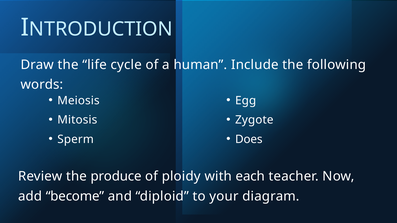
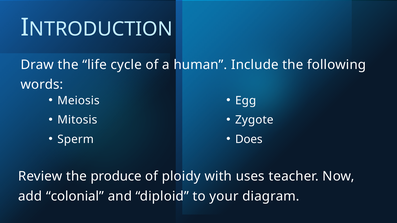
each: each -> uses (250, 177)
become: become -> colonial (75, 196)
